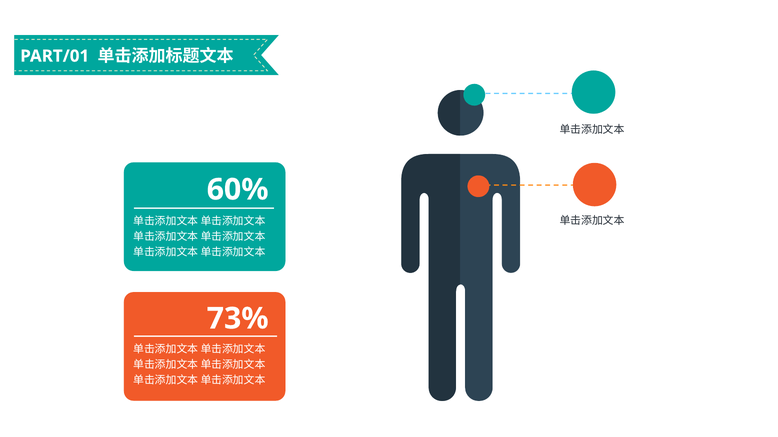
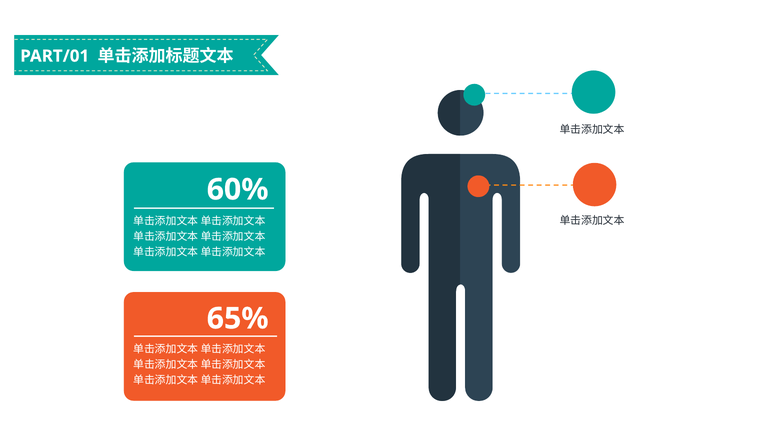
73%: 73% -> 65% (238, 319)
